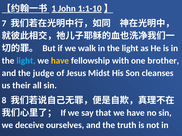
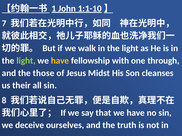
light colour: light blue -> light green (26, 61)
brother: brother -> through (163, 61)
judge: judge -> those (44, 73)
